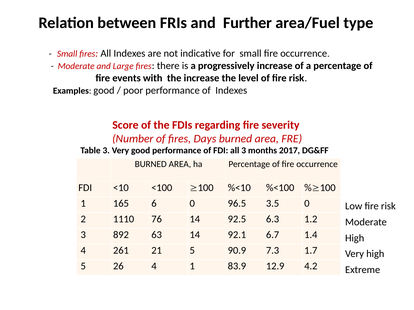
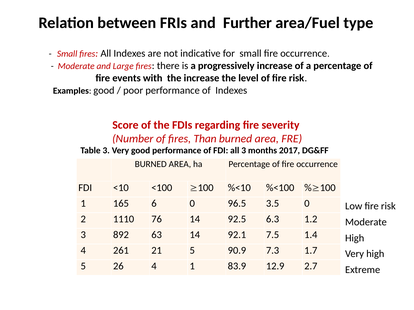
Days: Days -> Than (205, 139)
6.7: 6.7 -> 7.5 (273, 235)
4.2: 4.2 -> 2.7 (311, 267)
